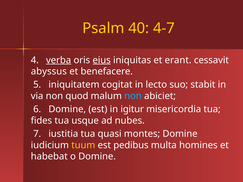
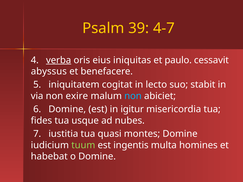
40: 40 -> 39 (139, 28)
eius underline: present -> none (102, 60)
erant: erant -> paulo (178, 60)
quod: quod -> exire (77, 96)
tuum colour: yellow -> light green (83, 145)
pedibus: pedibus -> ingentis (131, 145)
